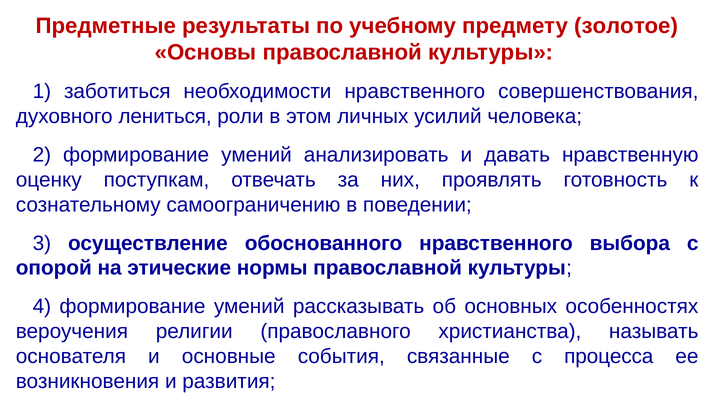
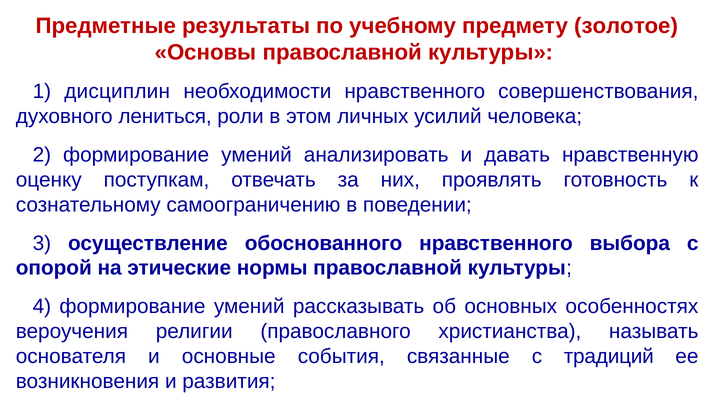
заботиться: заботиться -> дисциплин (117, 92)
процесса: процесса -> традиций (609, 356)
